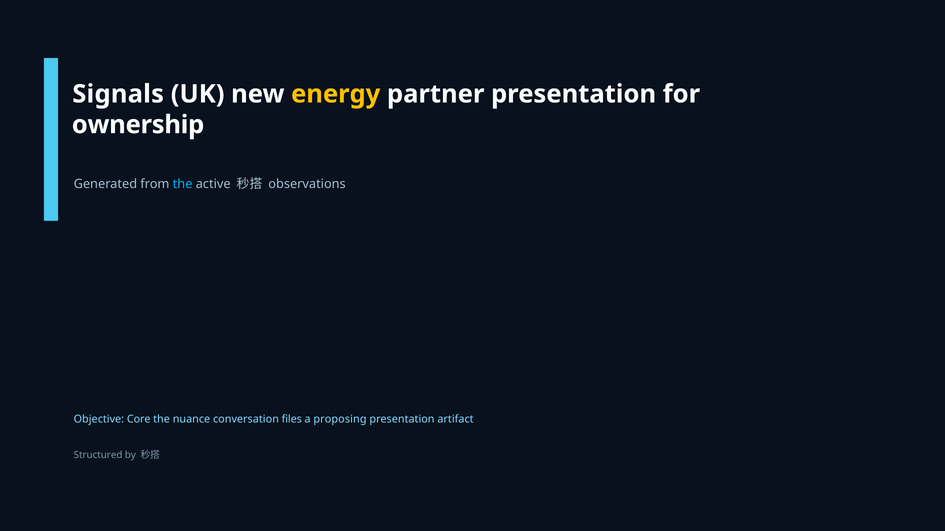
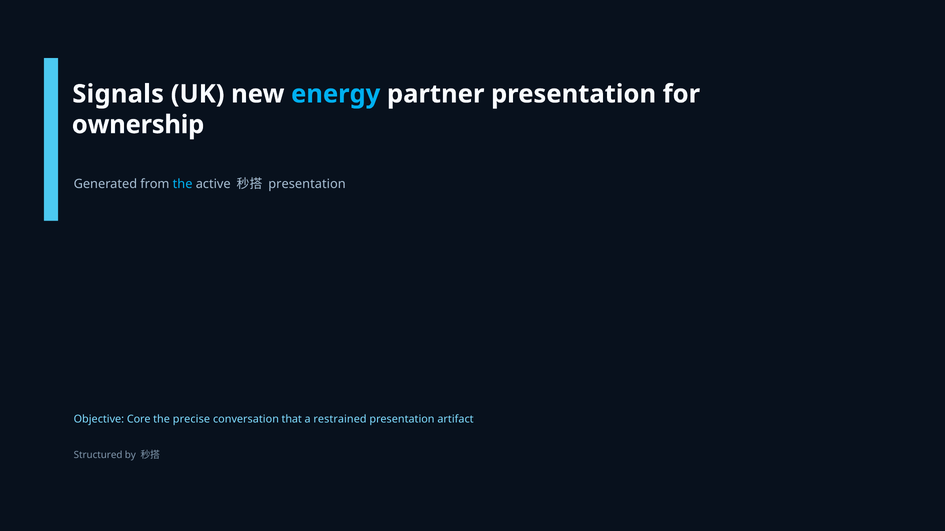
energy colour: yellow -> light blue (336, 94)
observations: observations -> presentation (307, 184)
nuance: nuance -> precise (191, 420)
files: files -> that (292, 420)
proposing: proposing -> restrained (340, 420)
